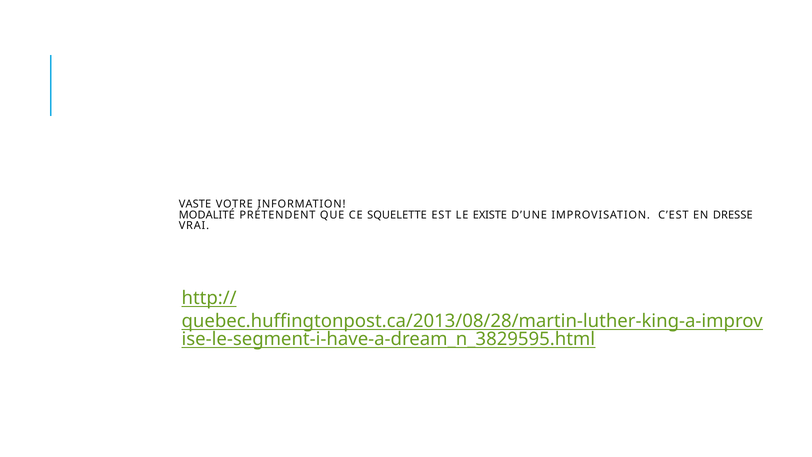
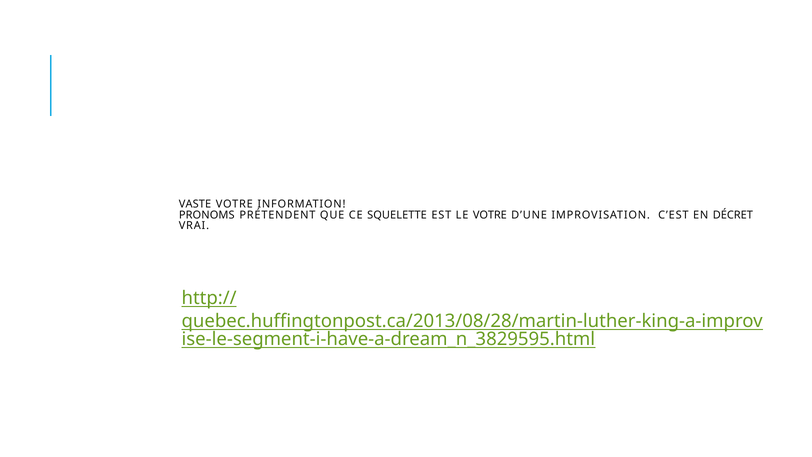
MODALITÉ: MODALITÉ -> PRONOMS (207, 215)
LE EXISTE: EXISTE -> VOTRE (490, 215)
DRESSE: DRESSE -> DÉCRET (733, 215)
